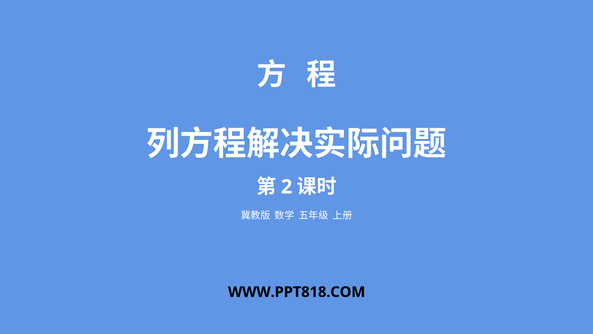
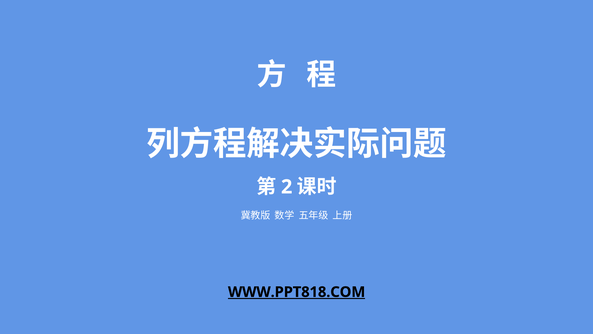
WWW.PPT818.COM underline: none -> present (297, 292)
